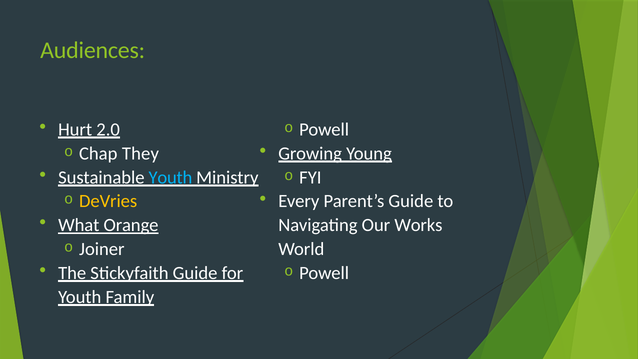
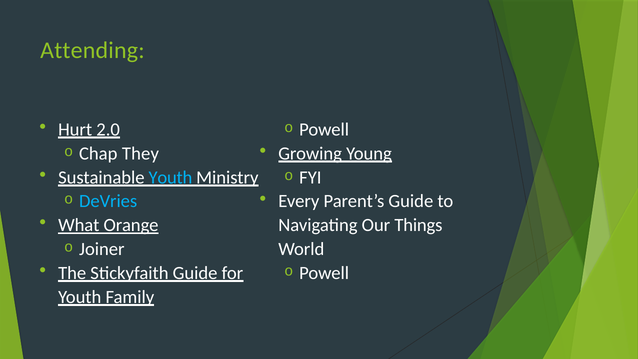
Audiences: Audiences -> Attending (92, 50)
DeVries colour: yellow -> light blue (108, 201)
Works: Works -> Things (418, 225)
